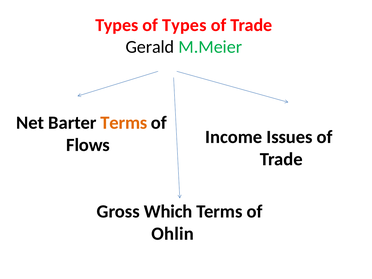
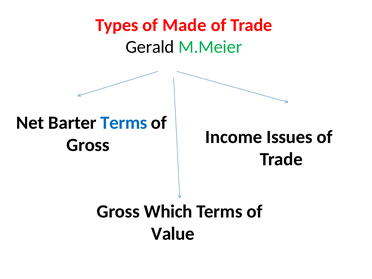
of Types: Types -> Made (184, 25)
Terms colour: orange -> blue (124, 123)
Flows: Flows -> Gross (88, 145)
Ohlin: Ohlin -> Value (173, 234)
